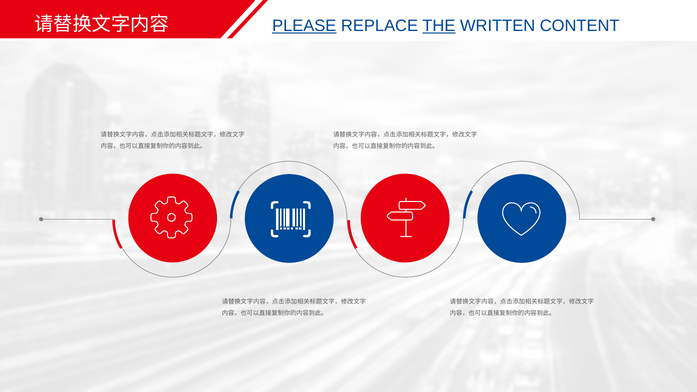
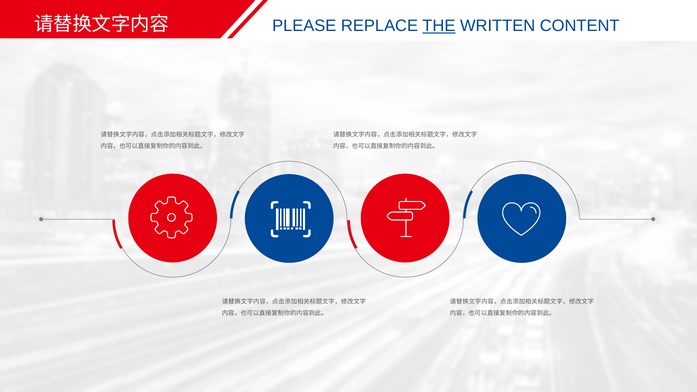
PLEASE underline: present -> none (304, 26)
